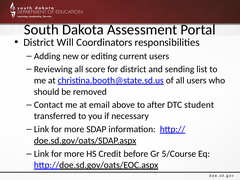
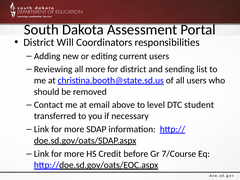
all score: score -> more (95, 69)
after: after -> level (156, 105)
5/Course: 5/Course -> 7/Course (179, 154)
